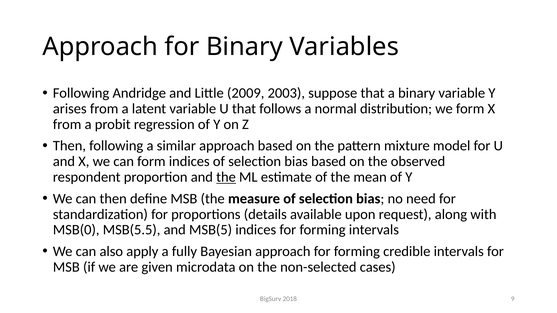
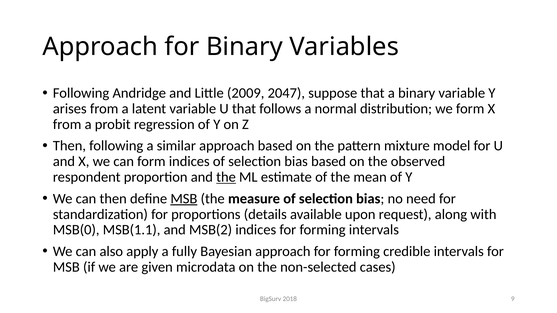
2003: 2003 -> 2047 (286, 93)
MSB underline: none -> present (184, 199)
MSB(5.5: MSB(5.5 -> MSB(1.1 (132, 230)
MSB(5: MSB(5 -> MSB(2 (211, 230)
